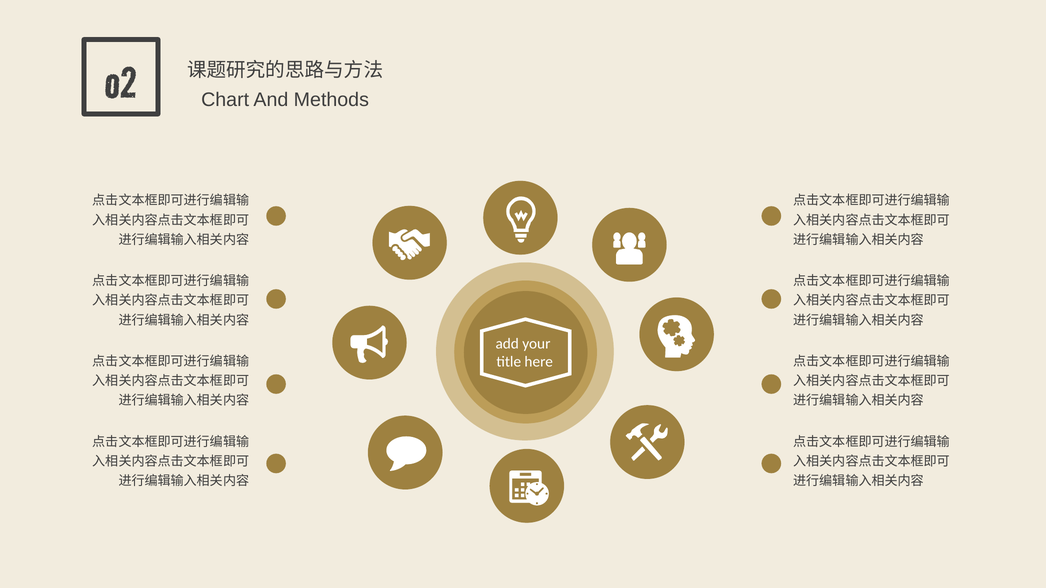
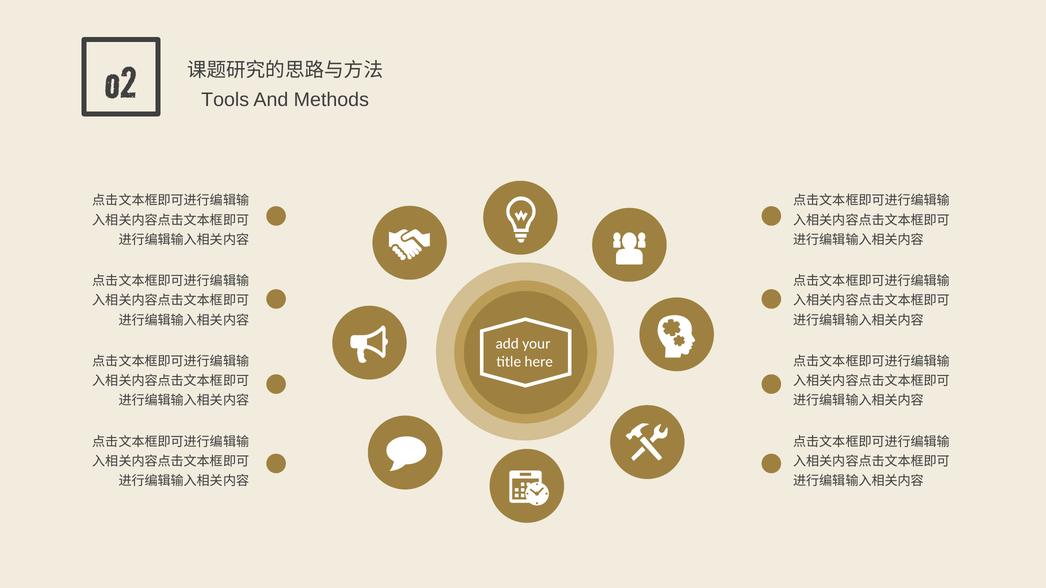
Chart: Chart -> Tools (225, 100)
